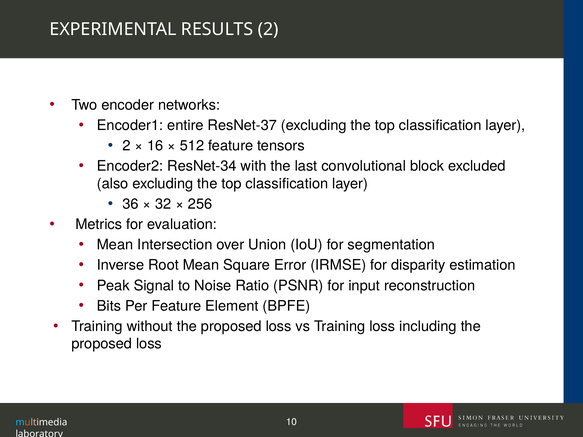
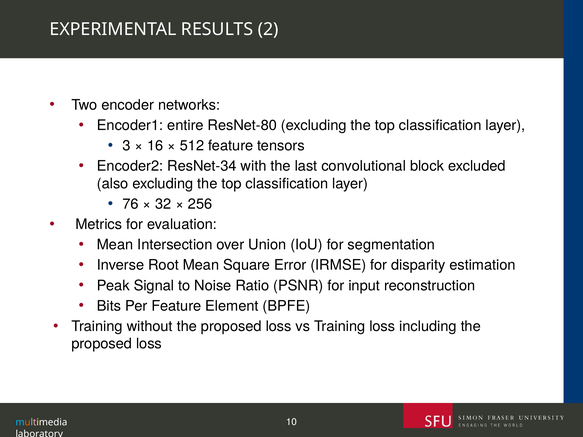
ResNet-37: ResNet-37 -> ResNet-80 (242, 125)
2: 2 -> 3 (126, 146)
36: 36 -> 76 (131, 204)
